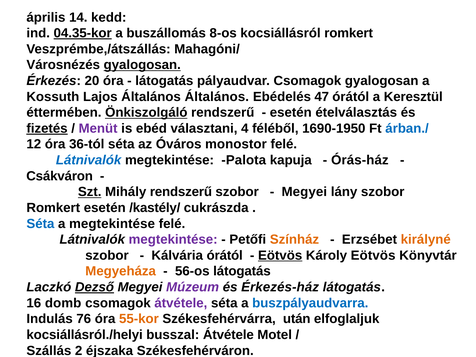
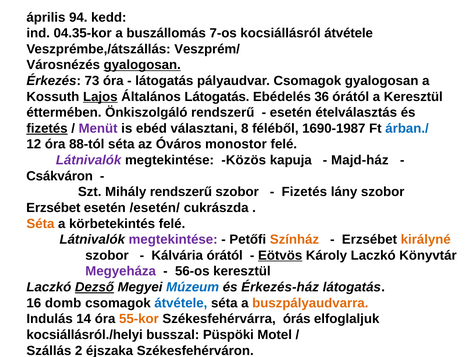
14: 14 -> 94 (78, 17)
04.35-kor underline: present -> none (83, 33)
8-os: 8-os -> 7-os (223, 33)
kocsiállásról romkert: romkert -> átvétele (349, 33)
Mahagóni/: Mahagóni/ -> Veszprém/ (207, 49)
20: 20 -> 73 (92, 81)
Lajos underline: none -> present (100, 97)
Általános Általános: Általános -> Látogatás (217, 97)
47: 47 -> 36 (322, 97)
Önkiszolgáló underline: present -> none (146, 113)
4: 4 -> 8 (245, 128)
1690-1950: 1690-1950 -> 1690-1987 (334, 128)
36-tól: 36-tól -> 88-tól (87, 144)
Látnivalók colour: blue -> purple (89, 160)
Palota: Palota -> Közös (244, 160)
Órás-ház: Órás-ház -> Majd-ház (360, 160)
Szt underline: present -> none (90, 192)
Megyei: Megyei -> Fizetés (304, 192)
Romkert: Romkert -> Erzsébet (53, 208)
/kastély/: /kastély/ -> /esetén/ (155, 208)
Séta colour: blue -> orange (40, 224)
a megtekintése: megtekintése -> körbetekintés (112, 224)
Károly Eötvös: Eötvös -> Laczkó (373, 255)
Megyeháza colour: orange -> purple (121, 271)
56-os látogatás: látogatás -> keresztül (242, 271)
Múzeum colour: purple -> blue (193, 287)
átvétele colour: purple -> blue (181, 303)
buszpályaudvarra colour: blue -> orange (310, 303)
76: 76 -> 14 (84, 319)
után: után -> órás (297, 319)
busszal Átvétele: Átvétele -> Püspöki (228, 335)
